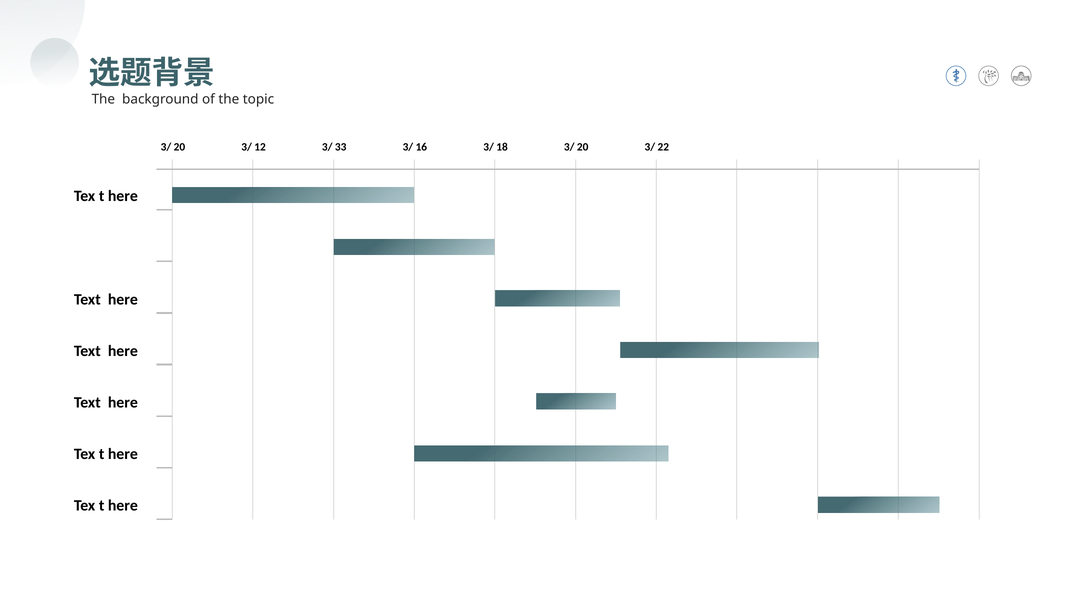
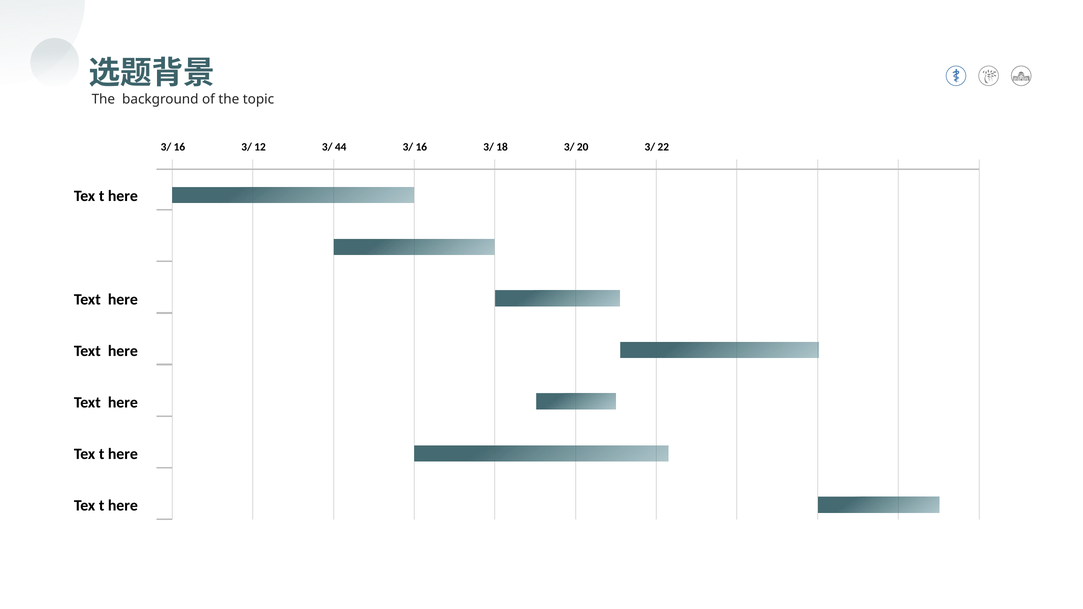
20: 20 -> 16 (179, 147)
33: 33 -> 44 (341, 147)
